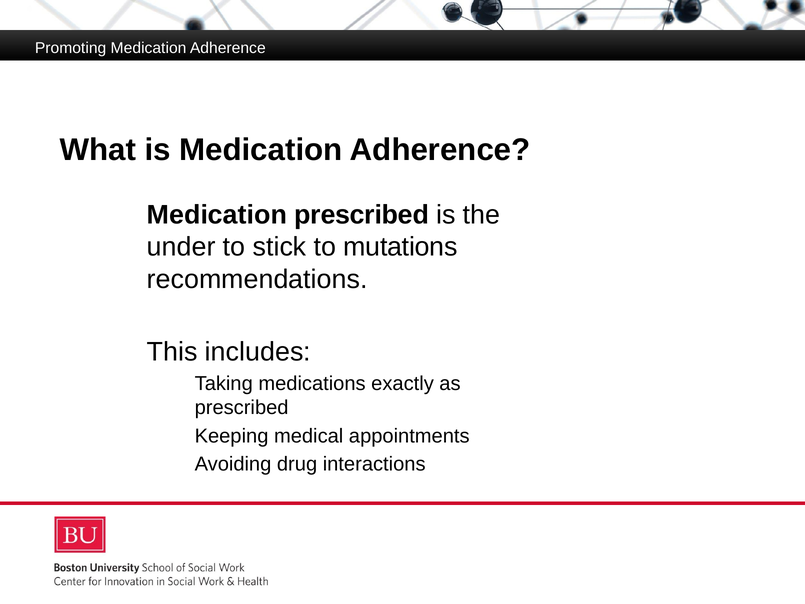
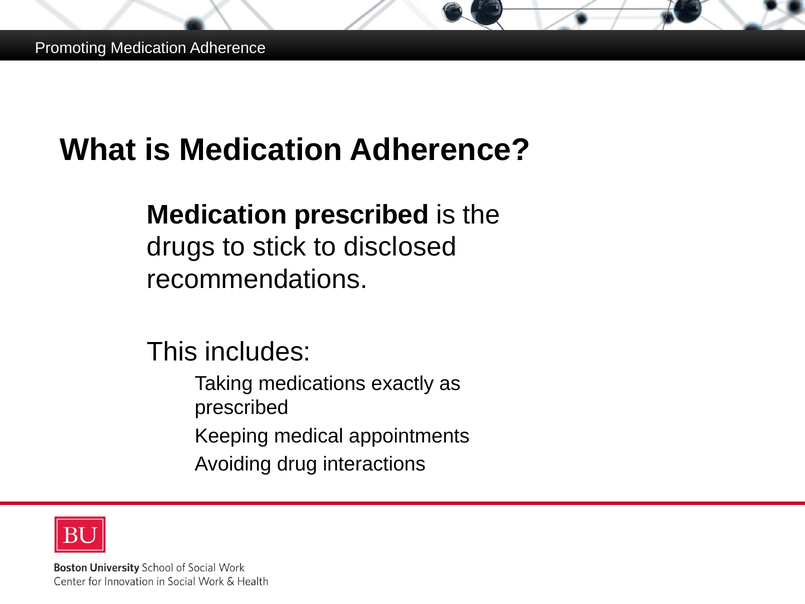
under: under -> drugs (181, 247)
mutations: mutations -> disclosed (400, 247)
